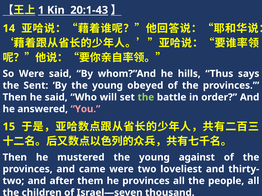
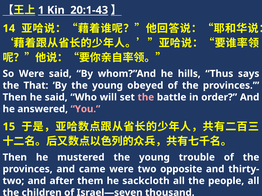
Sent: Sent -> That (36, 86)
the colour: light green -> pink (146, 97)
against: against -> trouble (197, 158)
loveliest: loveliest -> opposite (181, 169)
he provinces: provinces -> sackcloth (146, 181)
